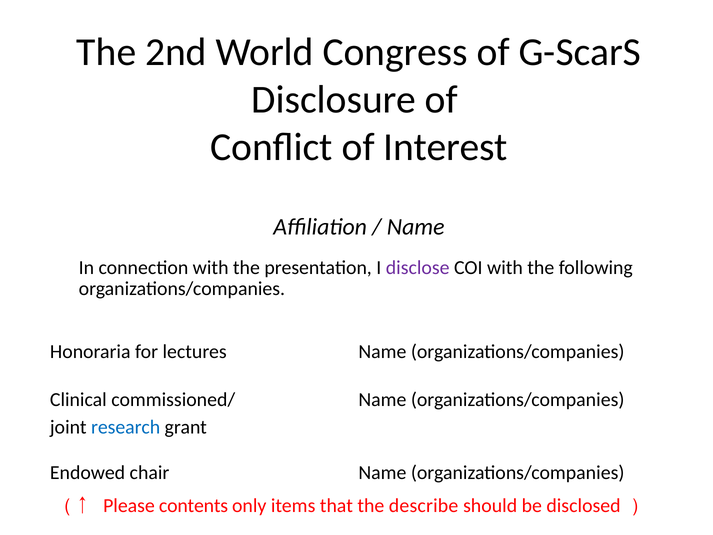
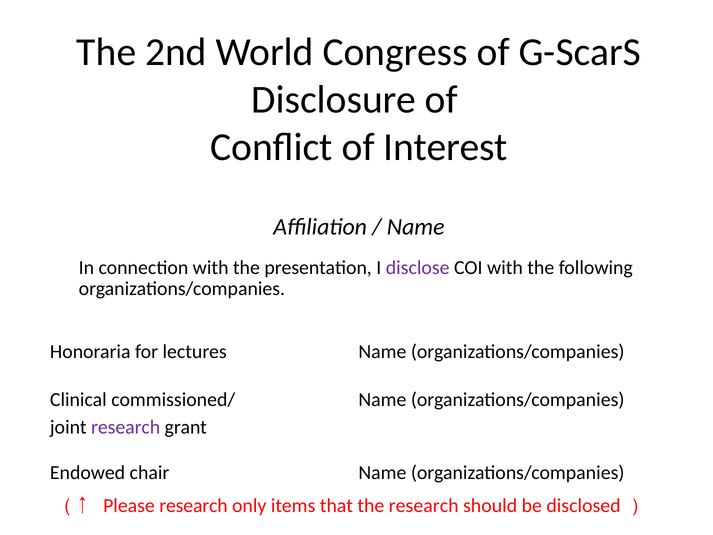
research colour: blue -> purple (126, 427)
Please contents: contents -> research (193, 506)
the describe: describe -> research (424, 506)
